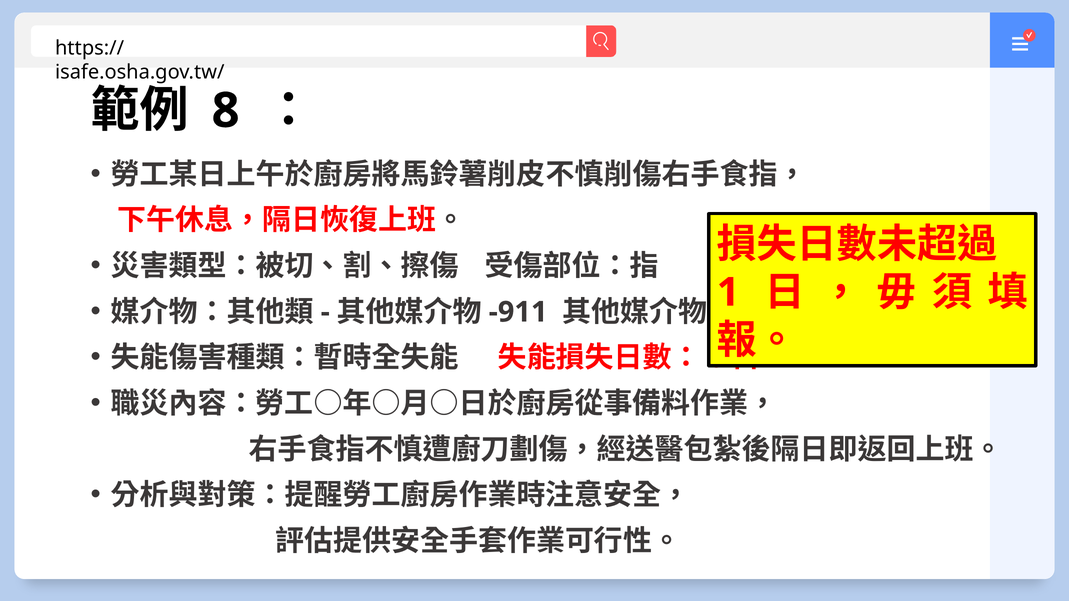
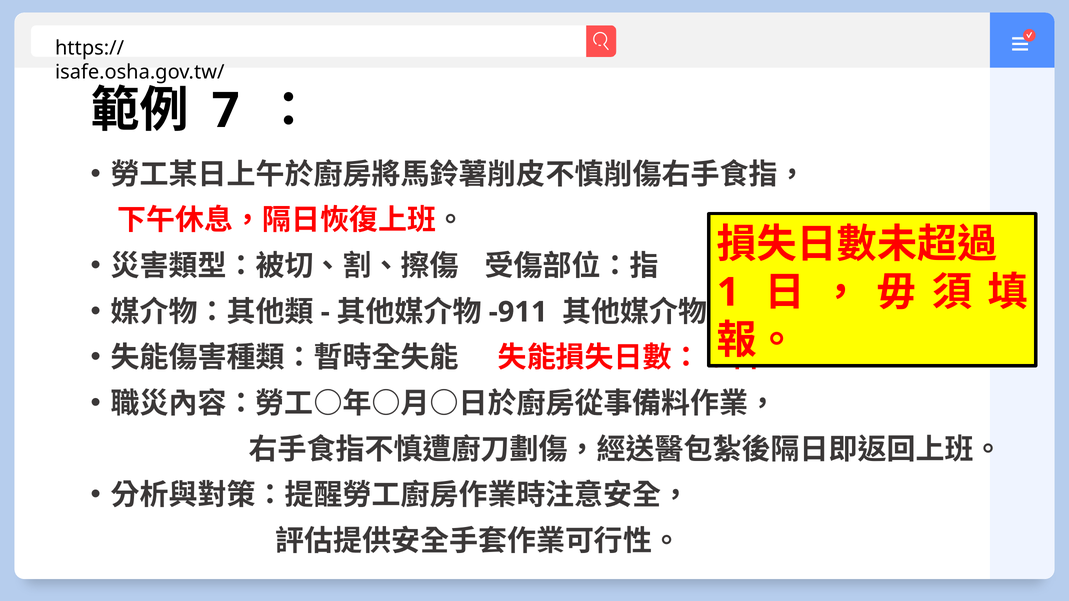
8: 8 -> 7 (226, 111)
